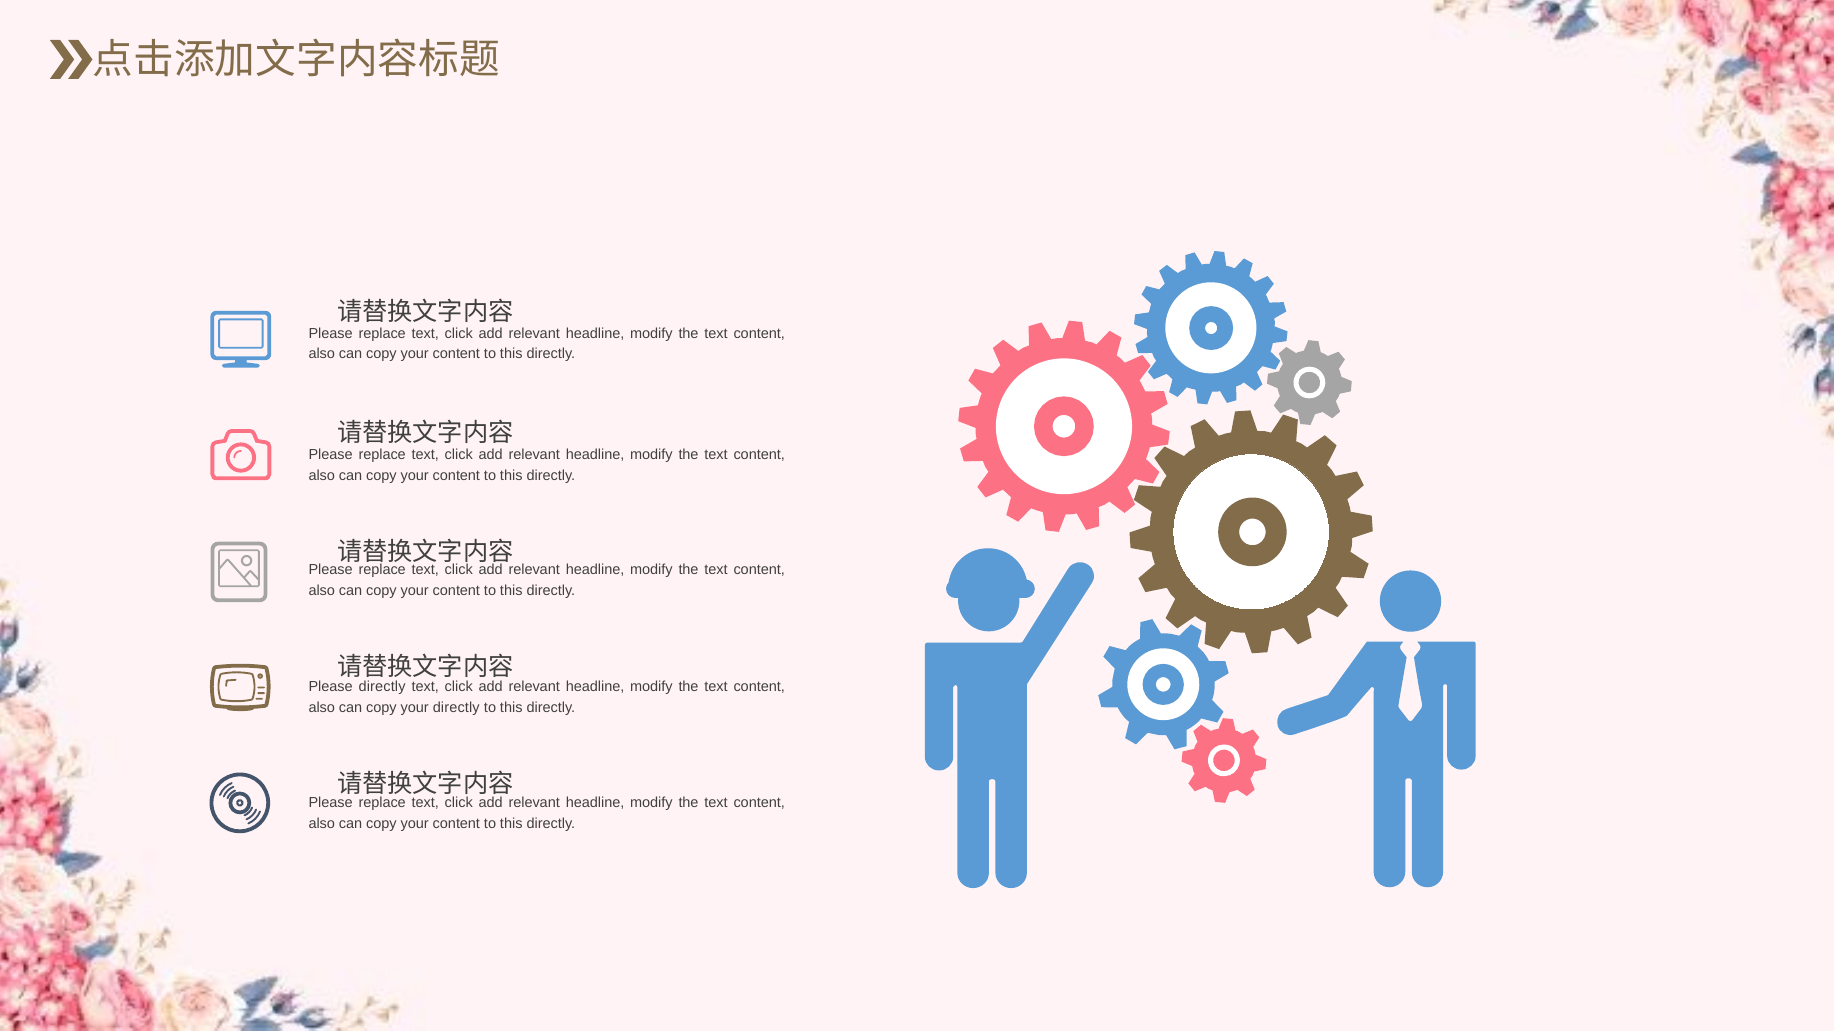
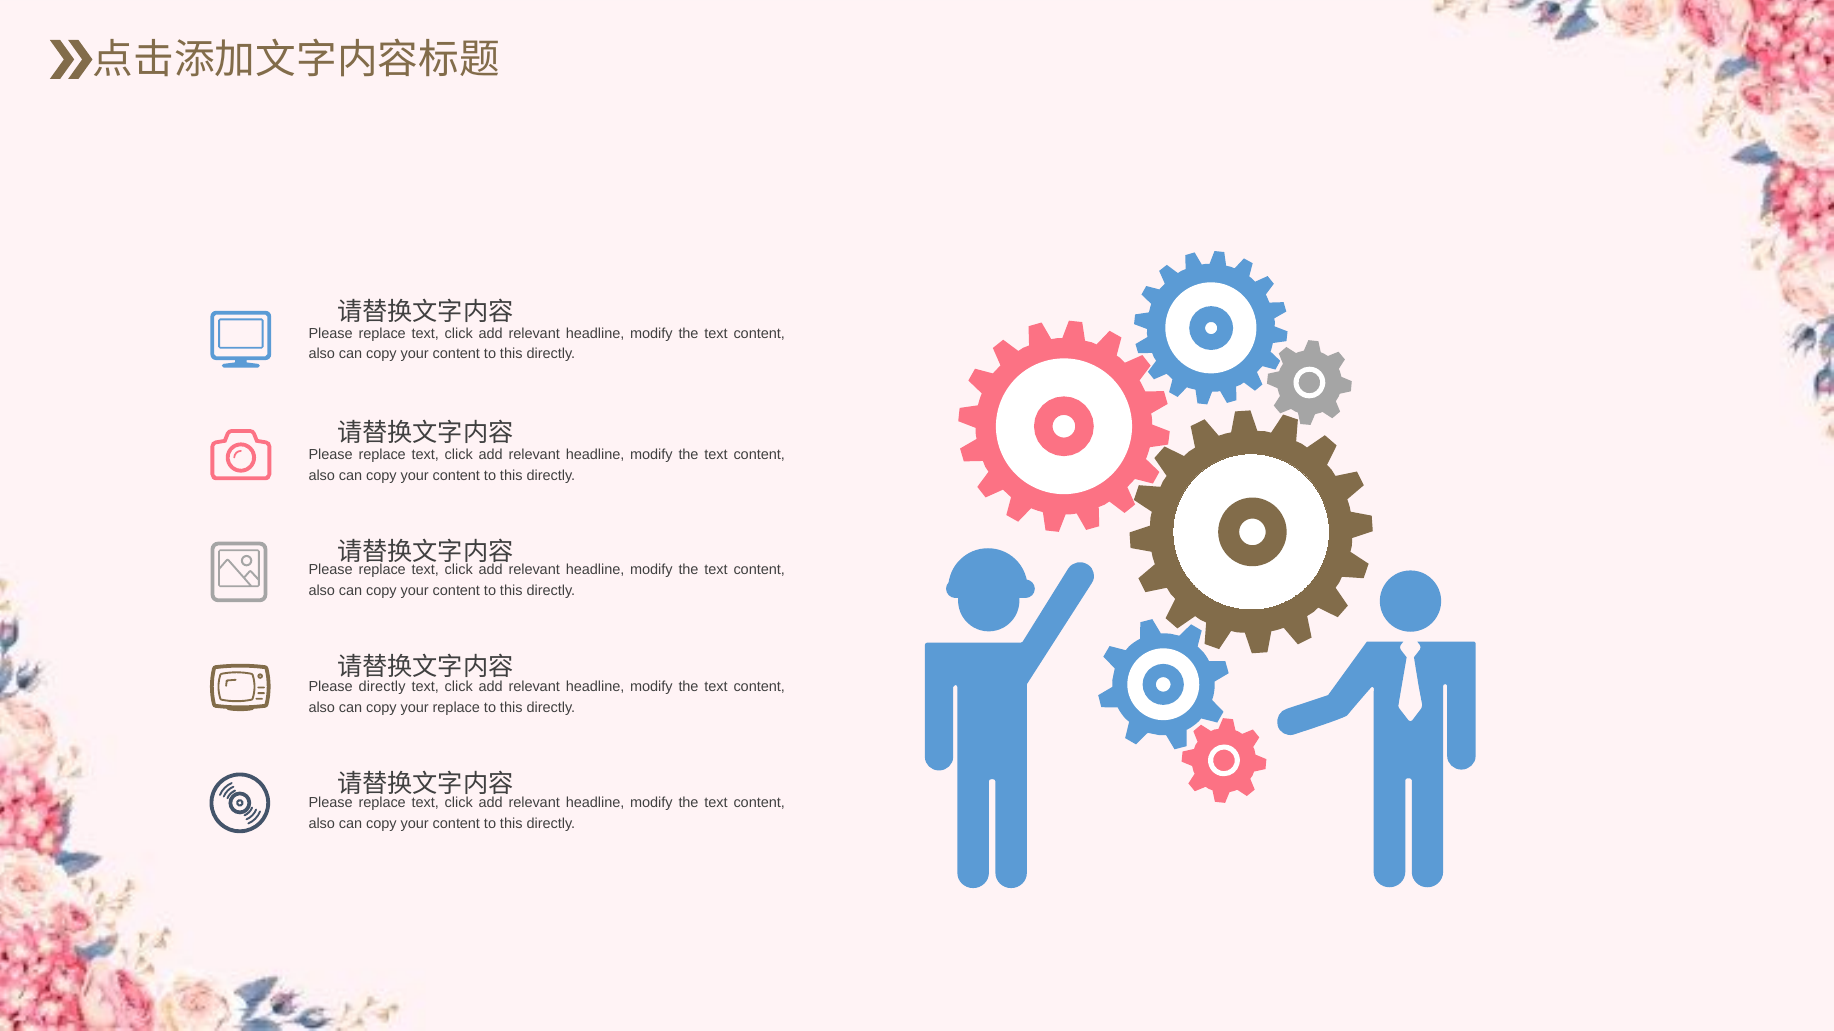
your directly: directly -> replace (456, 708)
